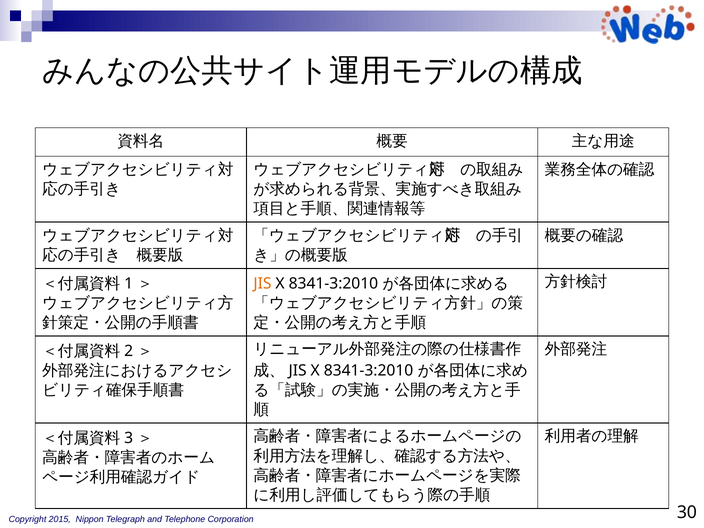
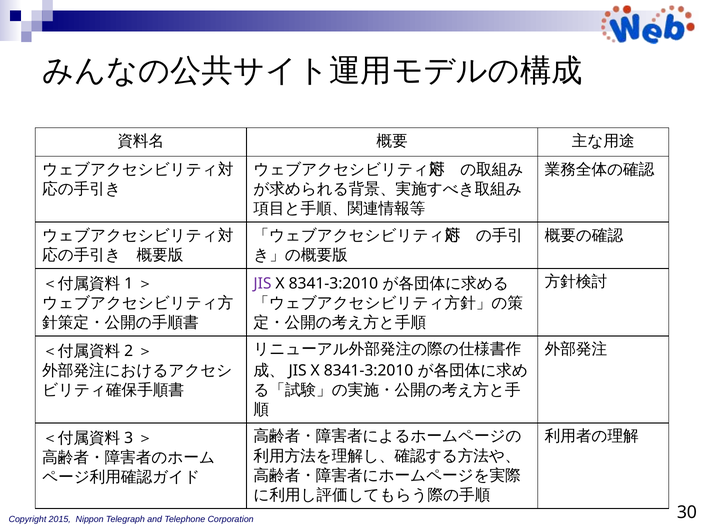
JIS colour: orange -> purple (262, 283)
